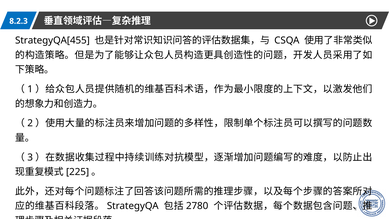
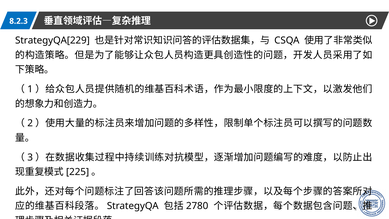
StrategyQA[455: StrategyQA[455 -> StrategyQA[229 (52, 40)
